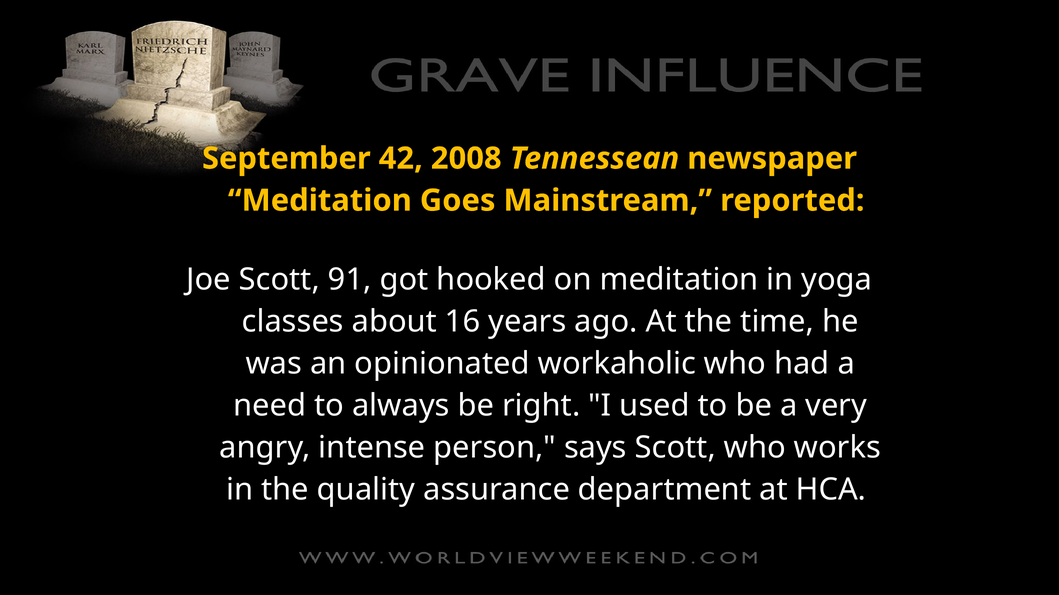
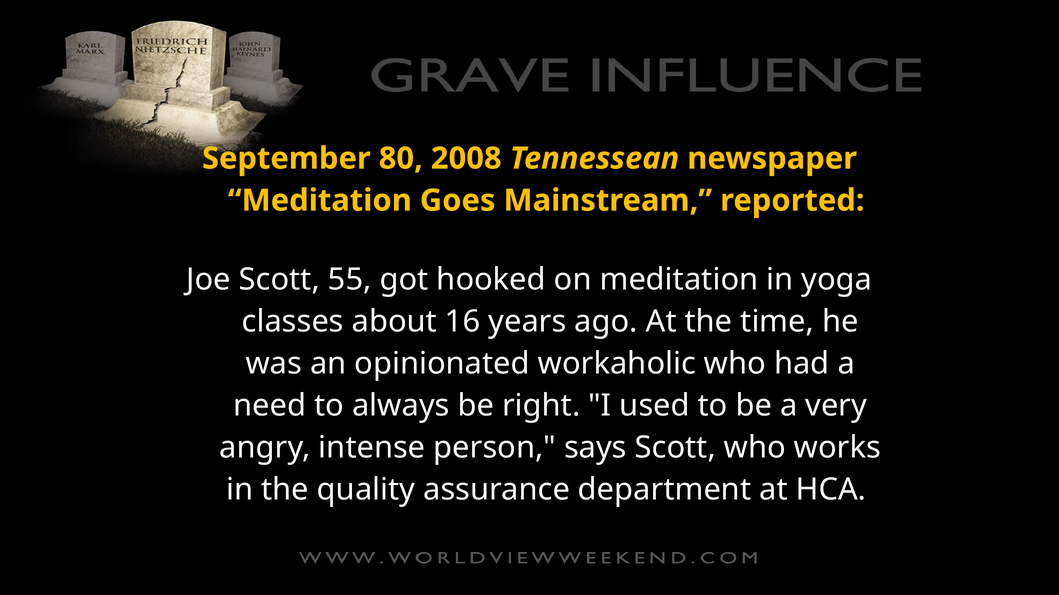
42: 42 -> 80 (401, 159)
91: 91 -> 55 (350, 280)
